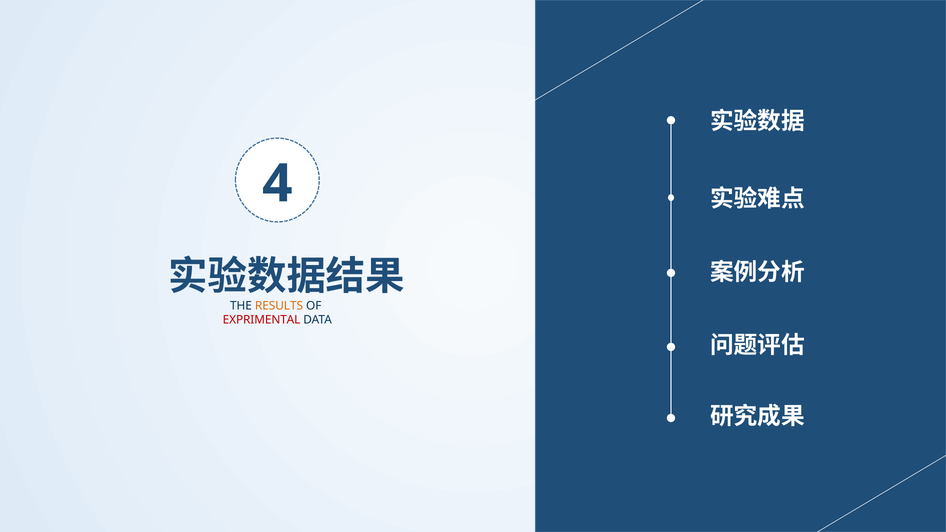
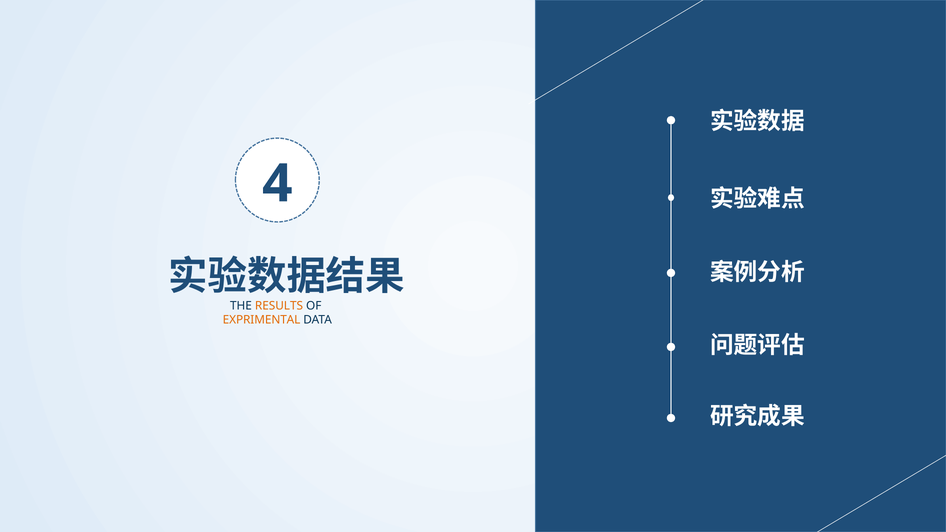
EXPRIMENTAL colour: red -> orange (262, 320)
